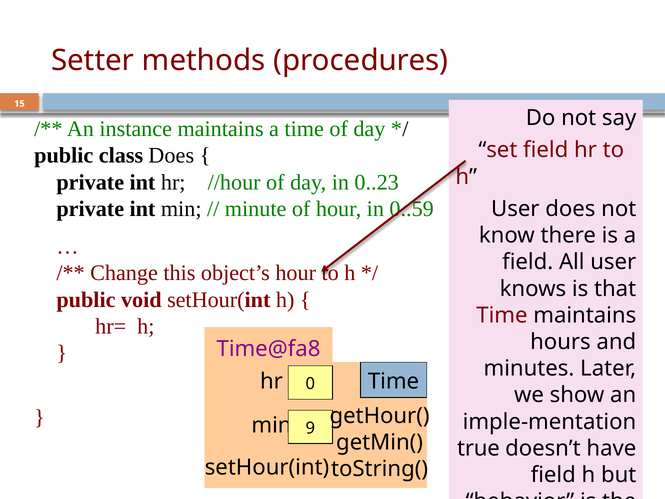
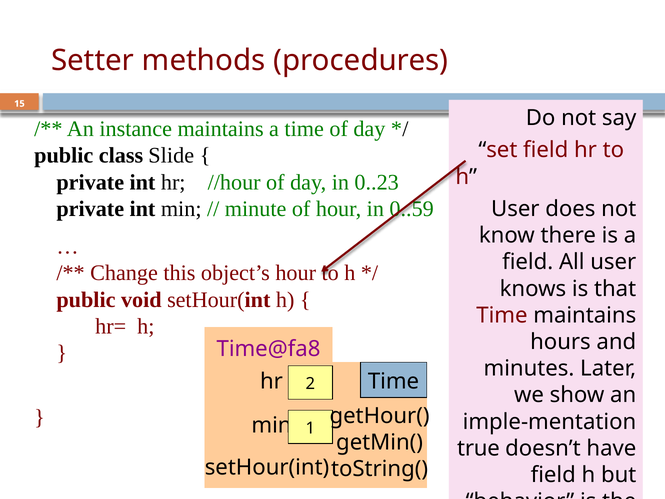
class Does: Does -> Slide (171, 156)
0: 0 -> 2 (310, 384)
9: 9 -> 1 (310, 428)
